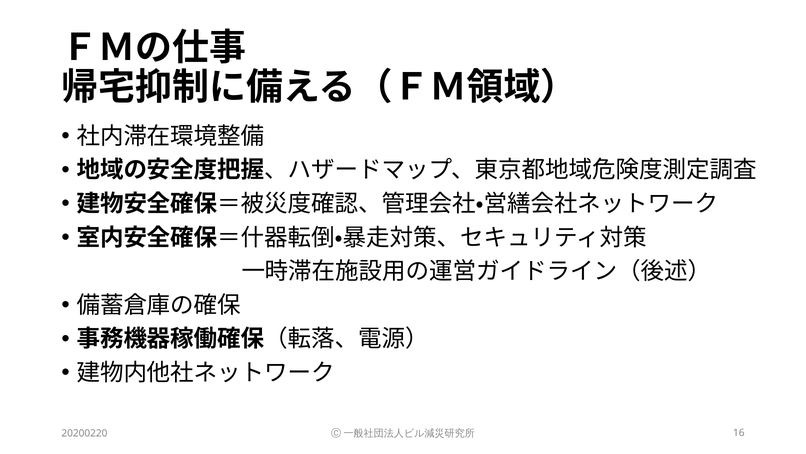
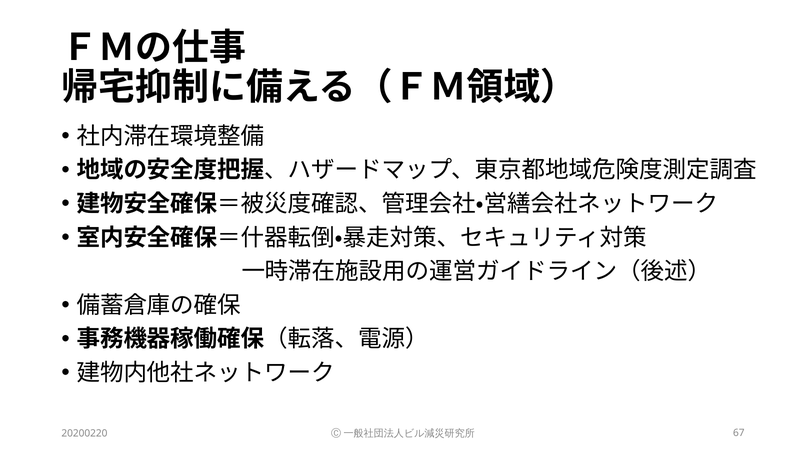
16: 16 -> 67 (739, 432)
